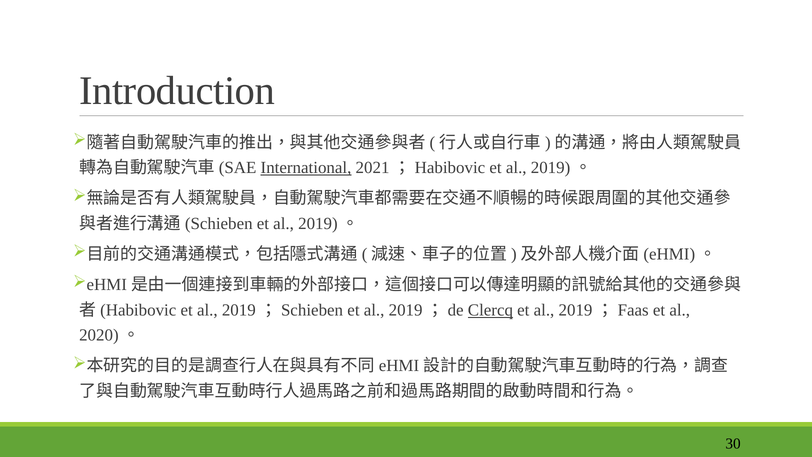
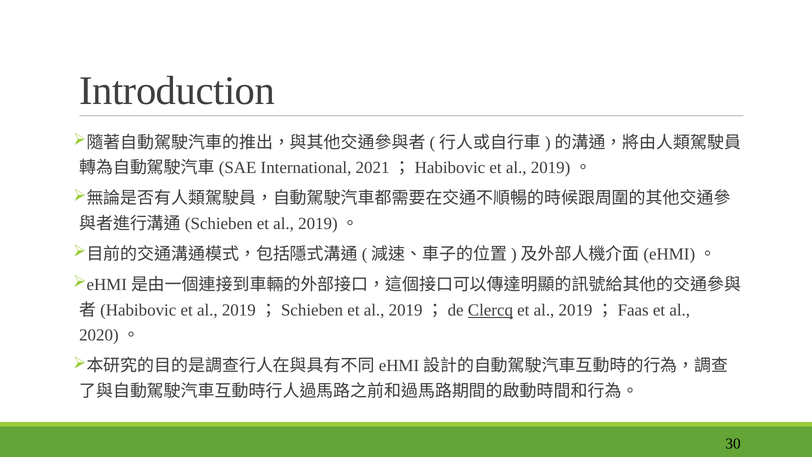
International underline: present -> none (306, 168)
